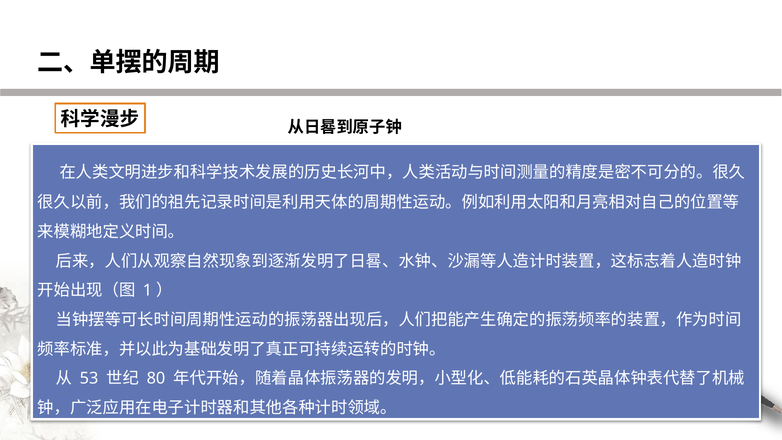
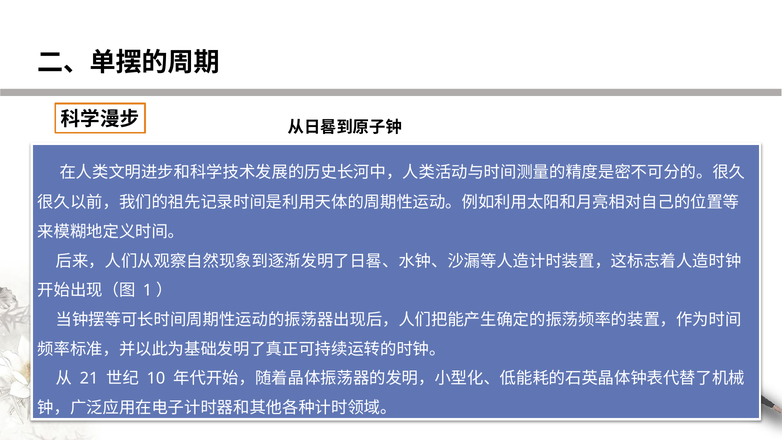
53: 53 -> 21 (89, 378)
80: 80 -> 10 (156, 378)
